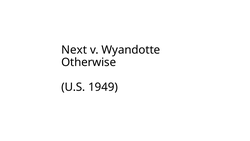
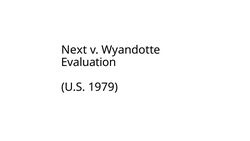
Otherwise: Otherwise -> Evaluation (89, 62)
1949: 1949 -> 1979 (103, 87)
